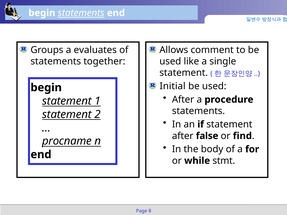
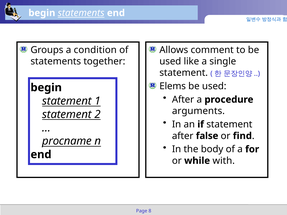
evaluates: evaluates -> condition (95, 50)
Initial: Initial -> Elems (173, 86)
statements: statements -> arguments (198, 111)
stmt: stmt -> with (224, 161)
